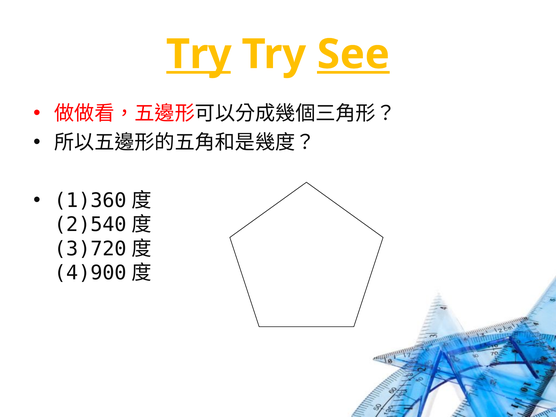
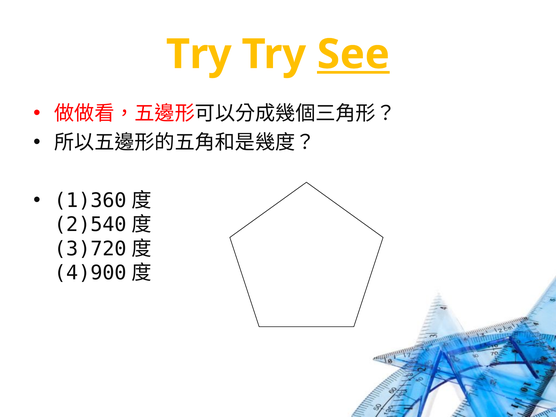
Try underline: present -> none (199, 54)
